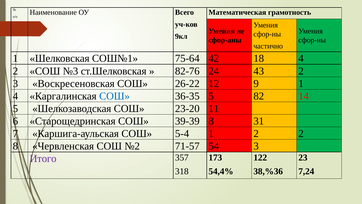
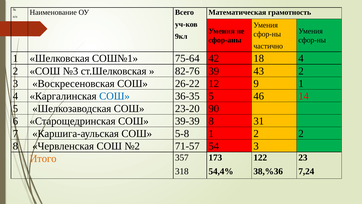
24: 24 -> 39 (214, 71)
82: 82 -> 46 (259, 96)
11: 11 -> 90 (214, 108)
5-4: 5-4 -> 5-8 (182, 133)
Итого colour: purple -> orange (43, 158)
